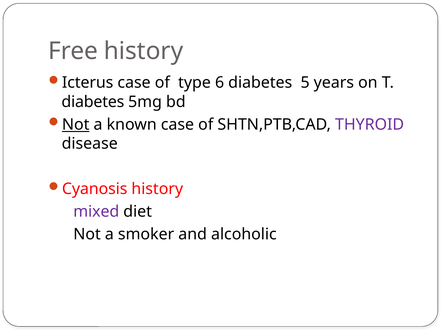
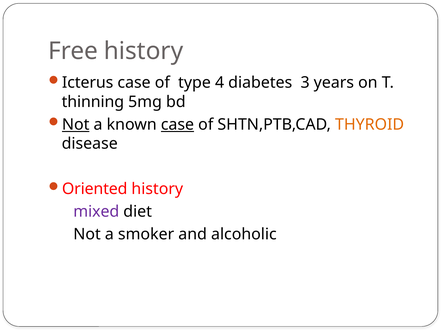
6: 6 -> 4 (220, 83)
5: 5 -> 3 (305, 83)
diabetes: diabetes -> thinning (93, 102)
case underline: none -> present (177, 124)
THYROID colour: purple -> orange (370, 124)
Cyanosis: Cyanosis -> Oriented (95, 189)
